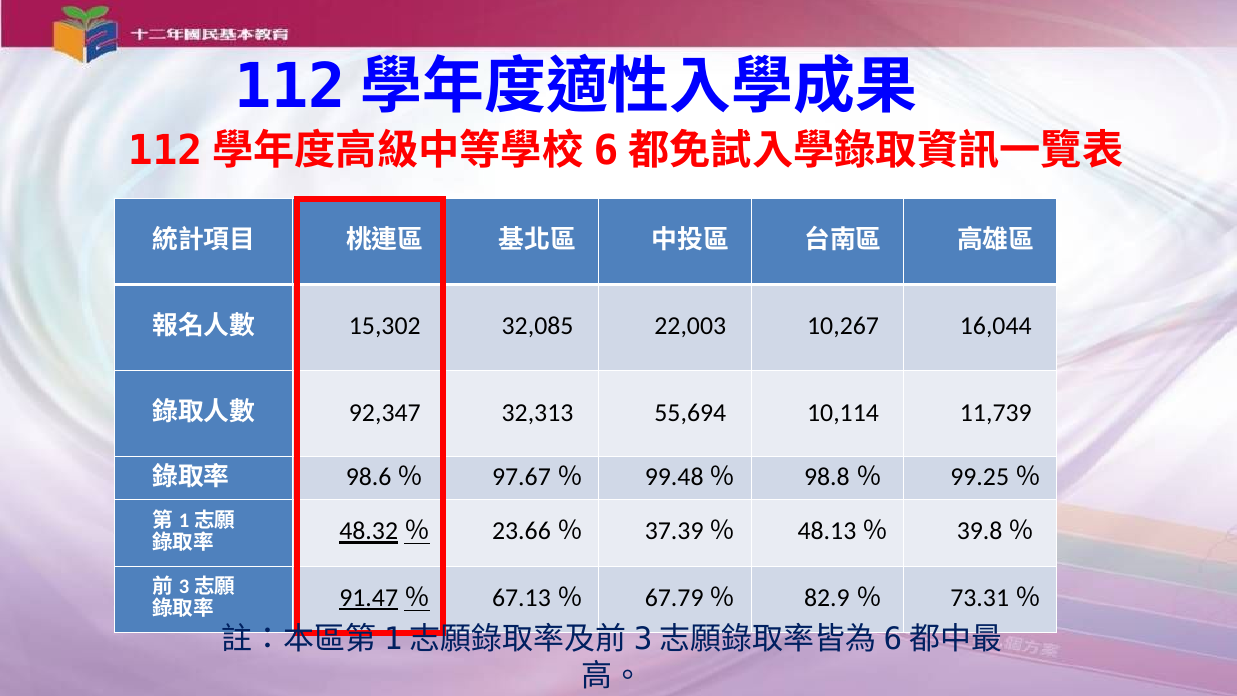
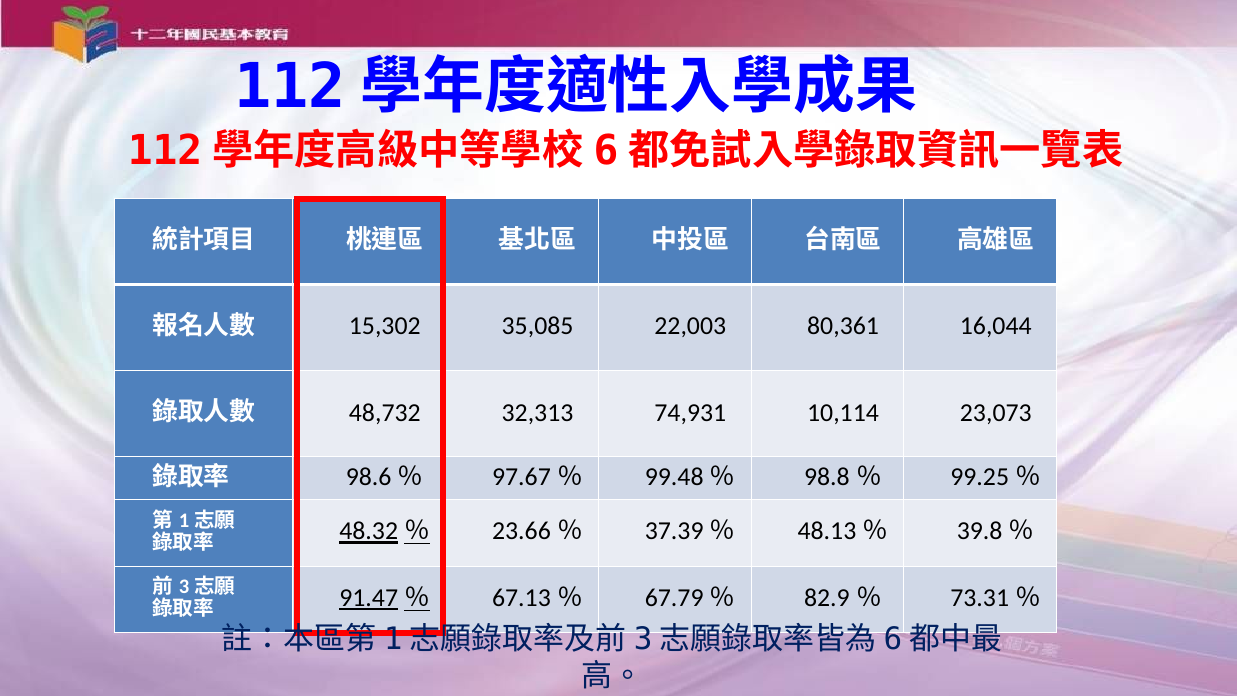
32,085: 32,085 -> 35,085 (538, 326)
10,267: 10,267 -> 80,361 (843, 326)
92,347: 92,347 -> 48,732 (385, 412)
55,694: 55,694 -> 74,931 (690, 412)
11,739: 11,739 -> 23,073 (996, 412)
